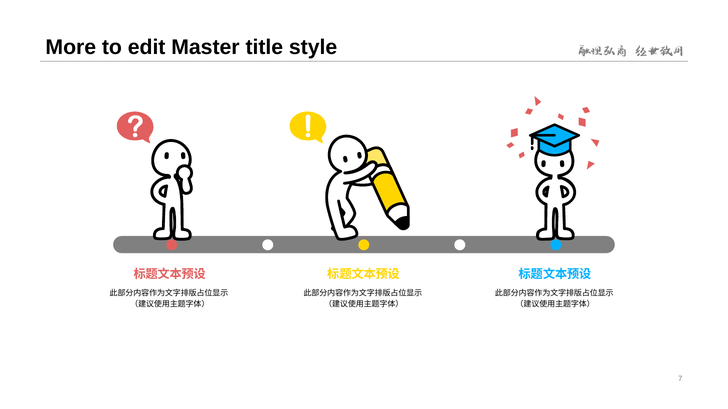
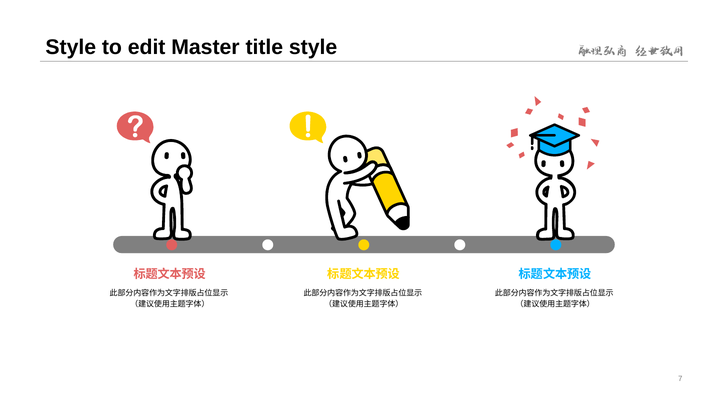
More: More -> Style (71, 47)
